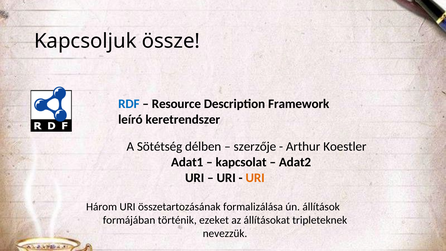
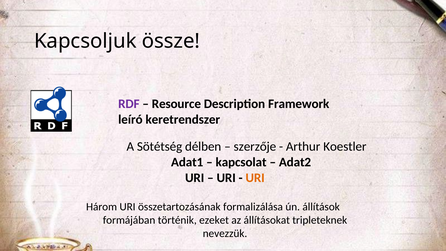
RDF colour: blue -> purple (129, 104)
